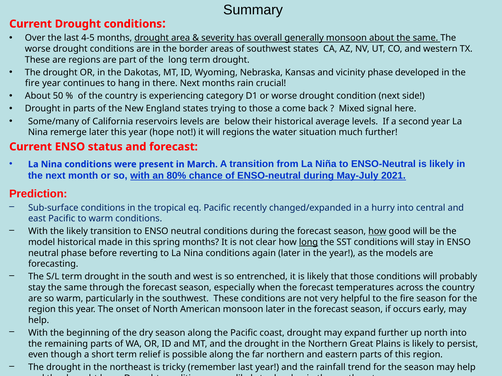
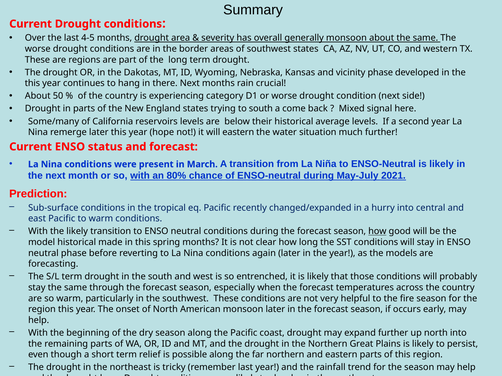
fire: fire -> this (32, 83)
to those: those -> south (261, 109)
will regions: regions -> eastern (238, 132)
long underline: present -> none (308, 242)
